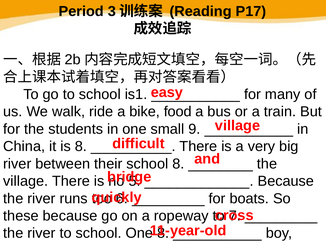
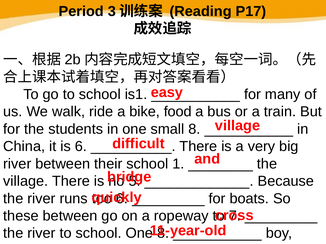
small 9: 9 -> 8 (194, 129)
is 8: 8 -> 6 (81, 147)
school 8: 8 -> 1 (178, 164)
these because: because -> between (70, 216)
